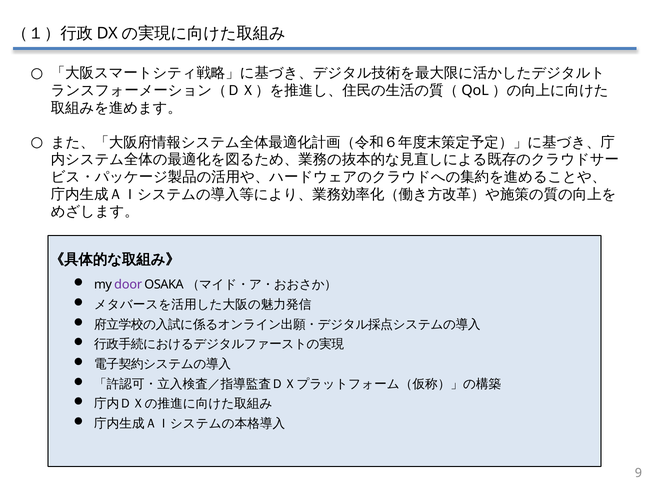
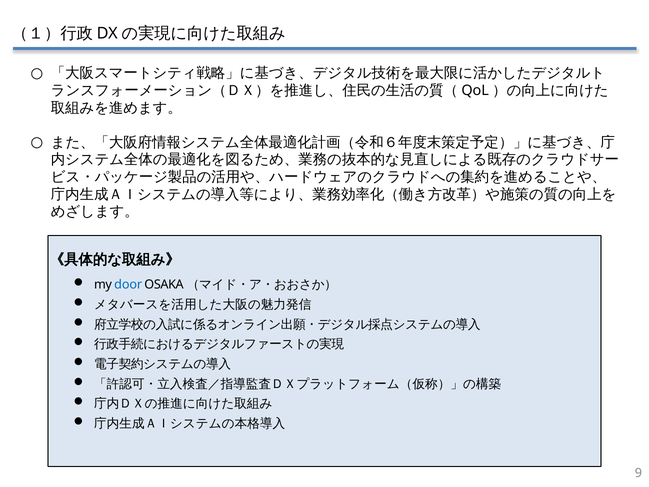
door colour: purple -> blue (128, 285)
